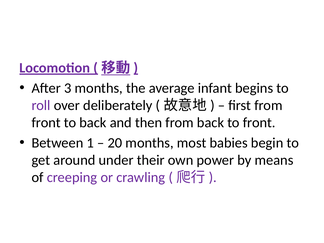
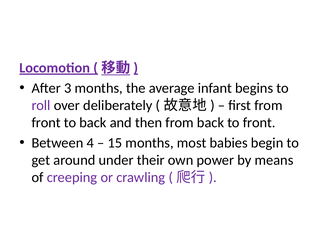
1: 1 -> 4 (90, 143)
20: 20 -> 15 (115, 143)
